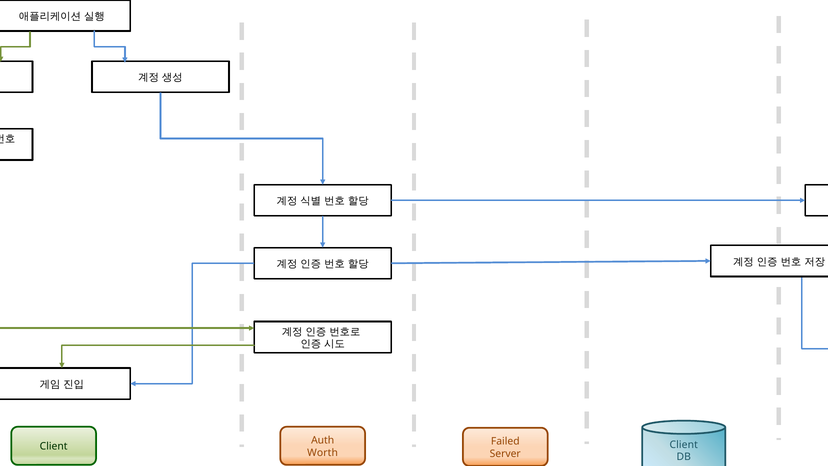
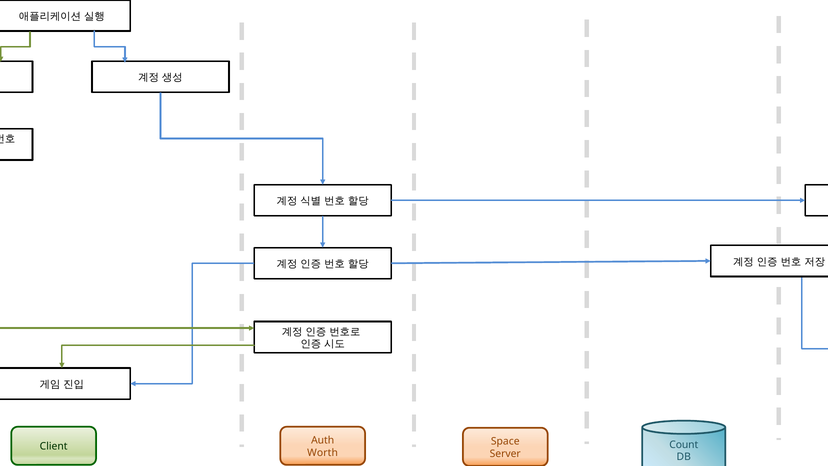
Failed: Failed -> Space (505, 441)
Client: Client -> Count (684, 444)
